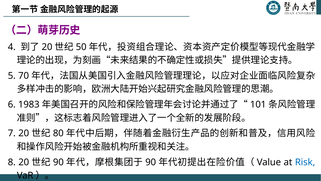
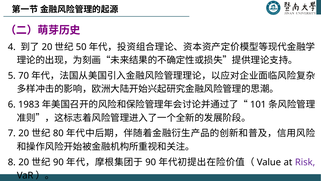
Risk colour: blue -> purple (305, 162)
